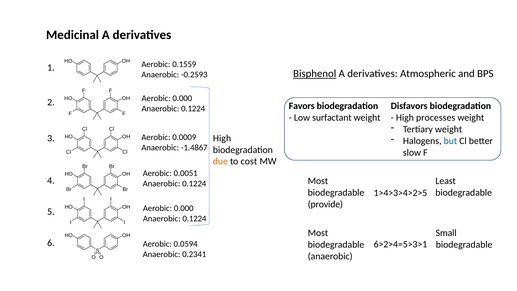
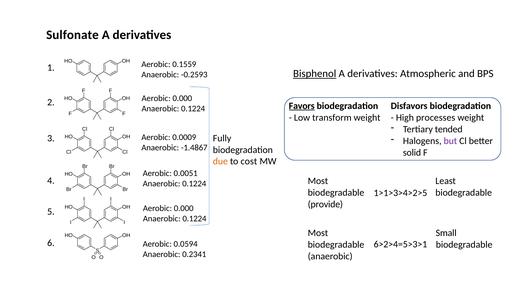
Medicinal: Medicinal -> Sulfonate (72, 35)
Favors underline: none -> present (302, 106)
surfactant: surfactant -> transform (332, 118)
Tertiary weight: weight -> tended (449, 129)
High: High -> Fully (222, 138)
but colour: blue -> purple (450, 141)
slow: slow -> solid (412, 152)
1>4>3>4>2>5: 1>4>3>4>2>5 -> 1>1>3>4>2>5 (400, 193)
